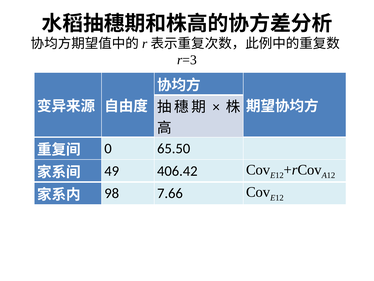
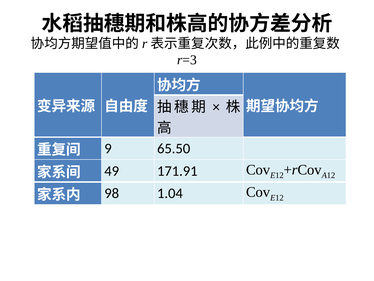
0: 0 -> 9 (108, 148)
406.42: 406.42 -> 171.91 (177, 171)
7.66: 7.66 -> 1.04 (170, 193)
